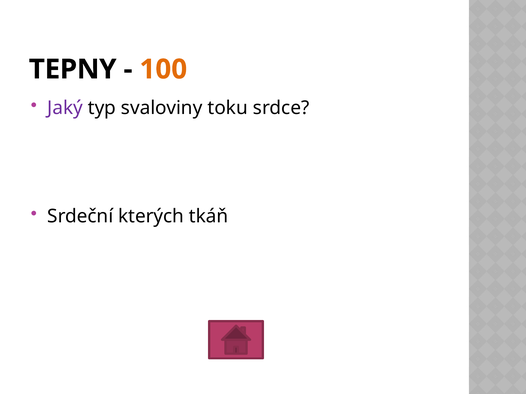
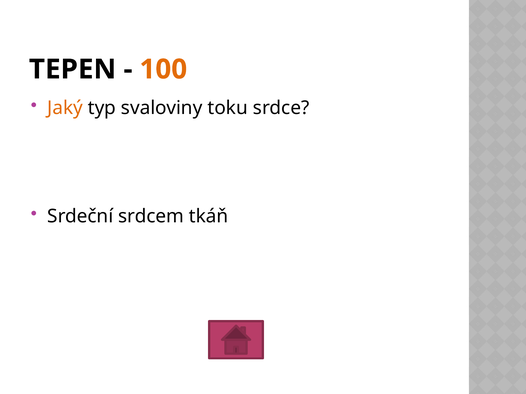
TEPNY: TEPNY -> TEPEN (73, 69)
Jaký colour: purple -> orange (65, 108)
kterých: kterých -> srdcem (151, 217)
